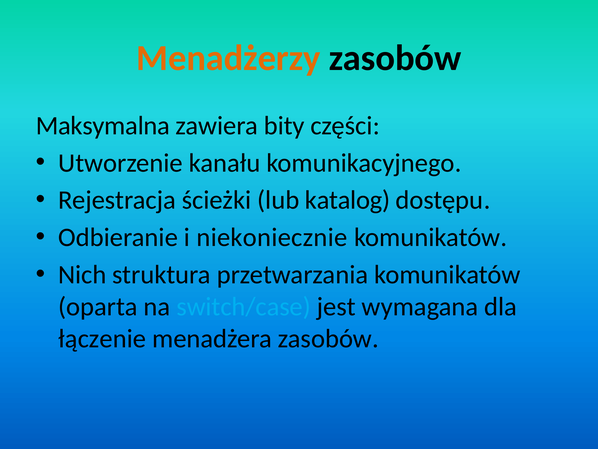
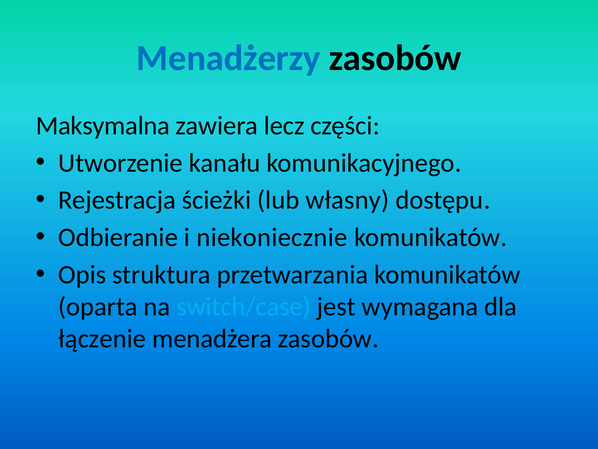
Menadżerzy colour: orange -> blue (228, 58)
bity: bity -> lecz (284, 125)
katalog: katalog -> własny (347, 200)
Nich: Nich -> Opis (82, 274)
